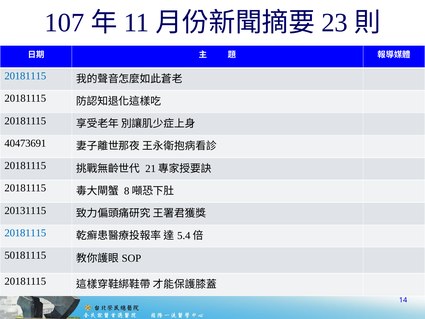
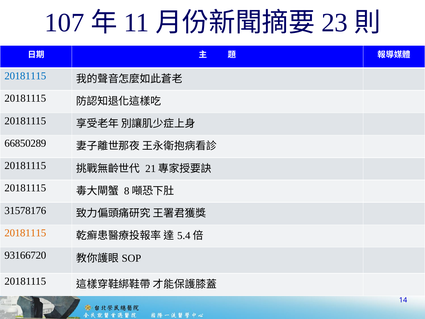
40473691: 40473691 -> 66850289 (25, 143)
20131115: 20131115 -> 31578176 (25, 210)
20181115 colour: blue -> orange (25, 233)
50181115: 50181115 -> 93166720 (25, 255)
